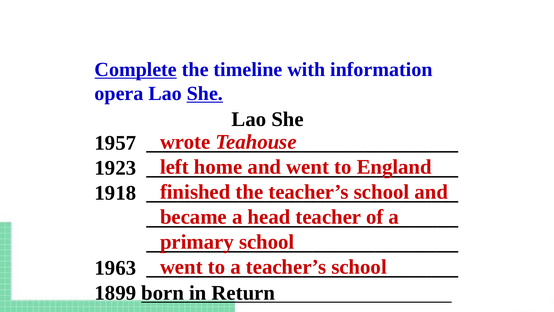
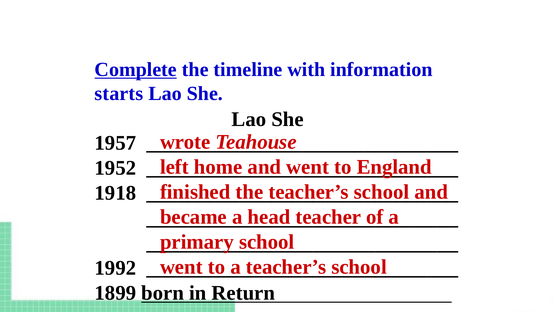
opera: opera -> starts (119, 93)
She underline: present -> none (205, 93)
1923: 1923 -> 1952 (115, 168)
1963: 1963 -> 1992 (115, 268)
